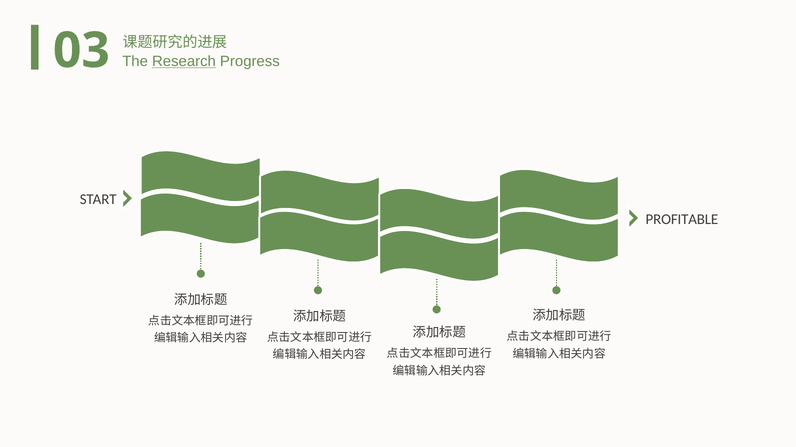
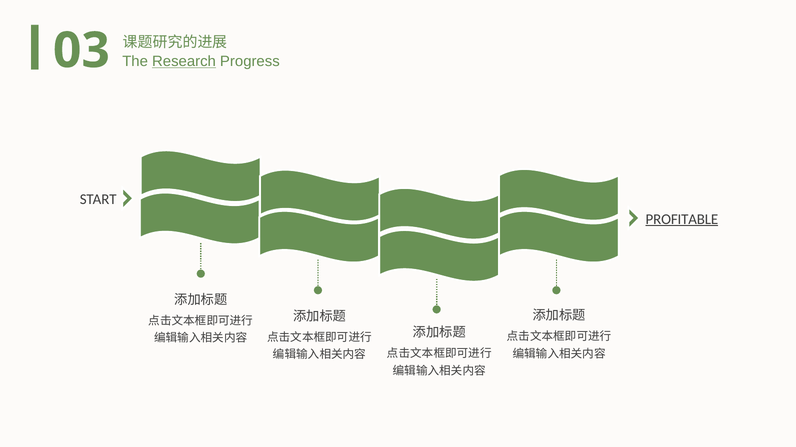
PROFITABLE underline: none -> present (682, 220)
